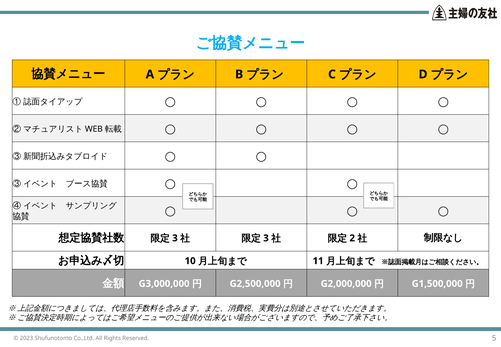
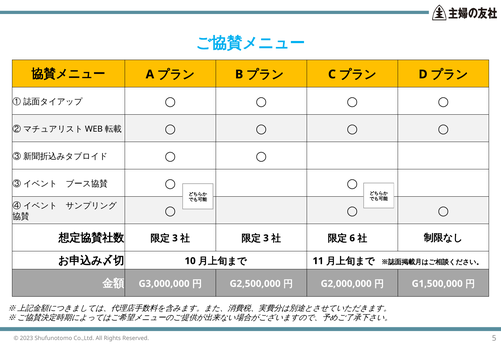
2: 2 -> 6 (352, 238)
